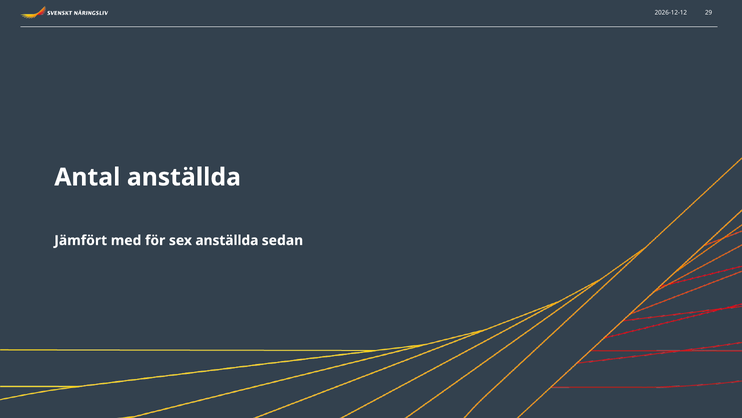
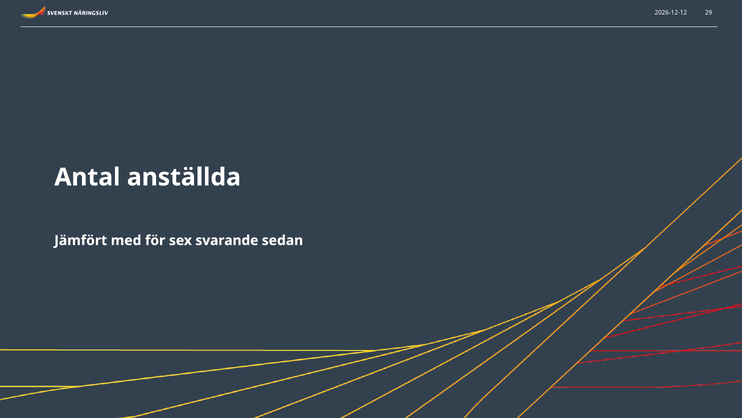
sex anställda: anställda -> svarande (227, 240)
